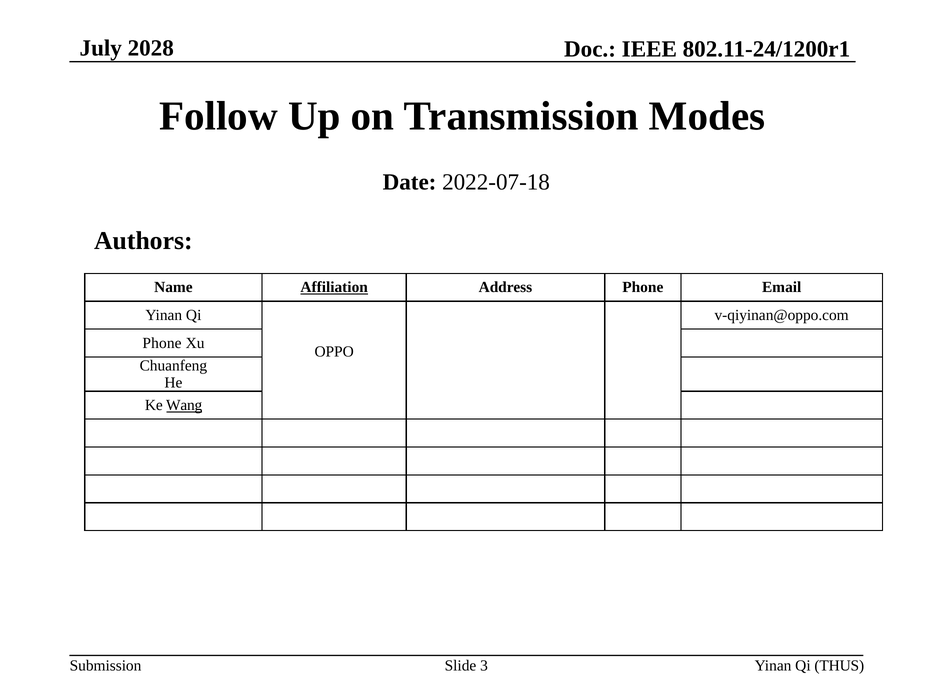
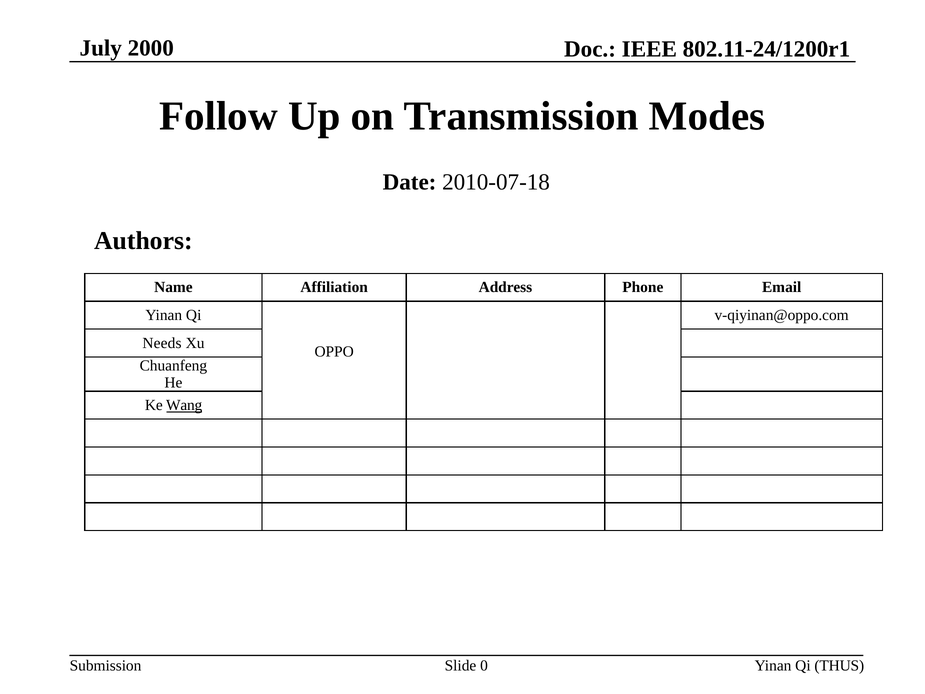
2028: 2028 -> 2000 (151, 48)
2022-07-18: 2022-07-18 -> 2010-07-18 (496, 182)
Affiliation underline: present -> none (334, 287)
Phone: Phone -> Needs (162, 343)
3: 3 -> 0 (484, 665)
